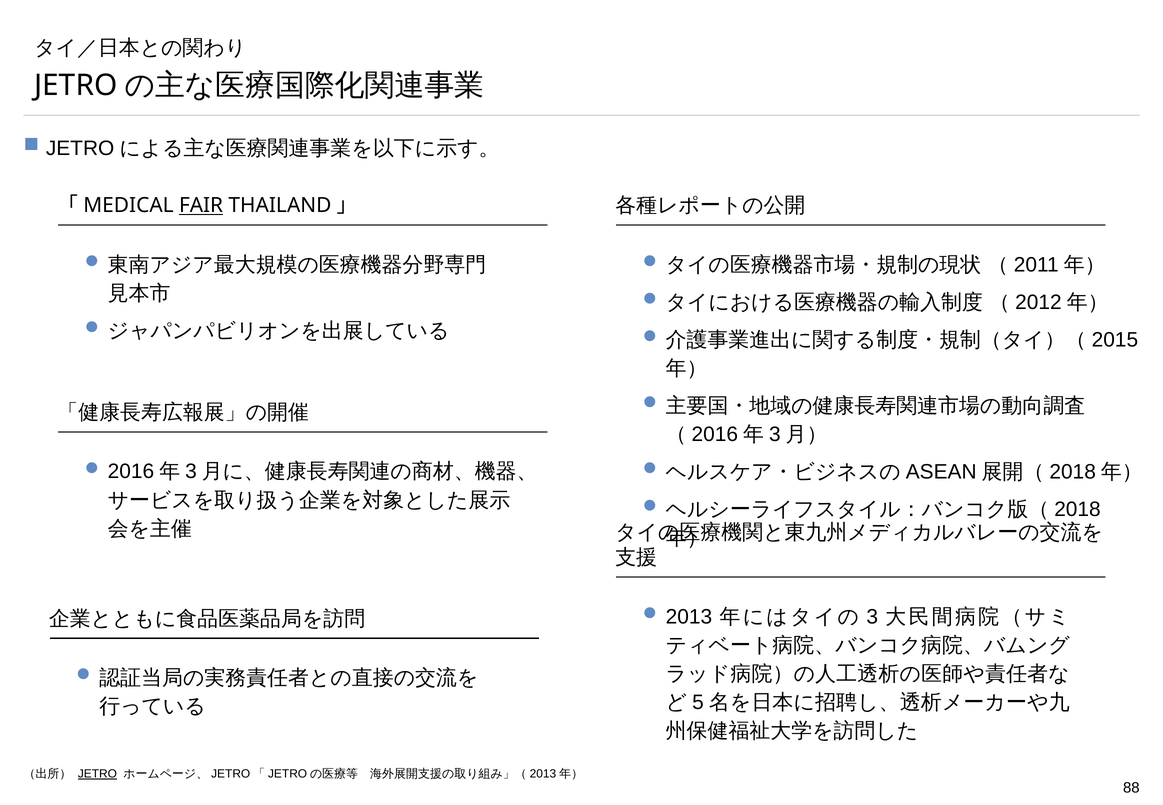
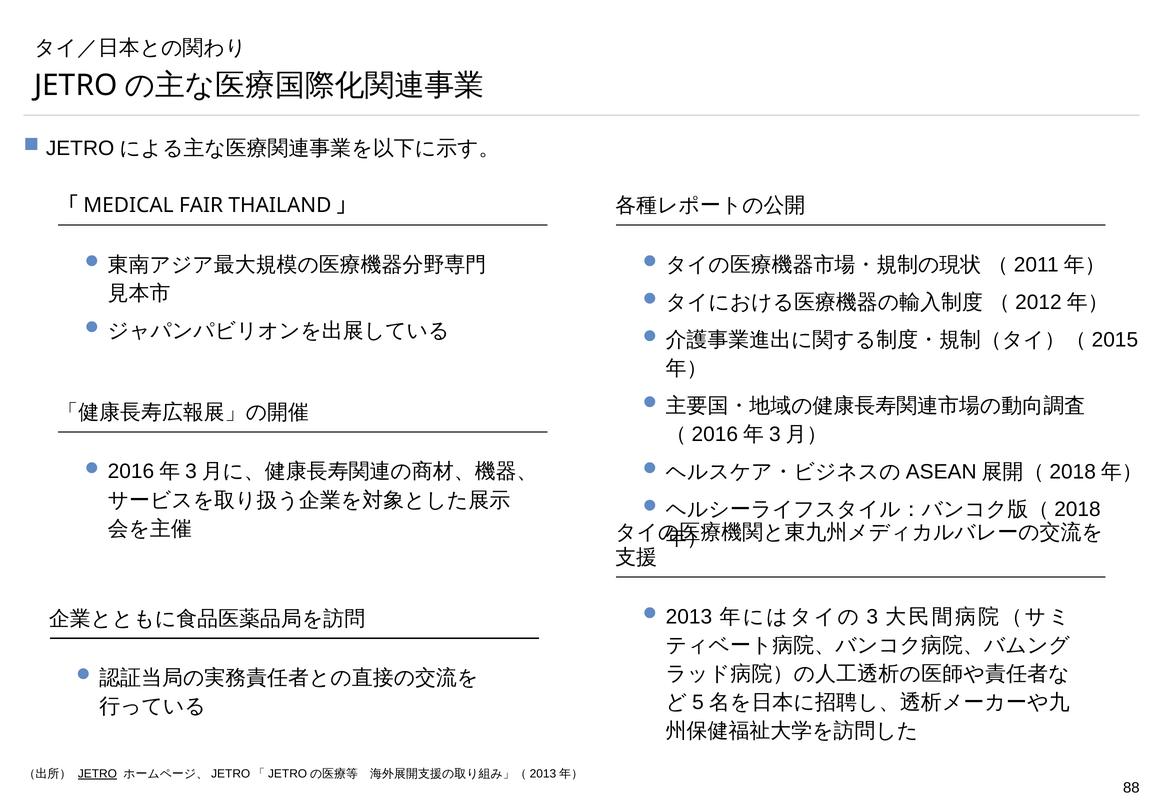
FAIR underline: present -> none (201, 205)
